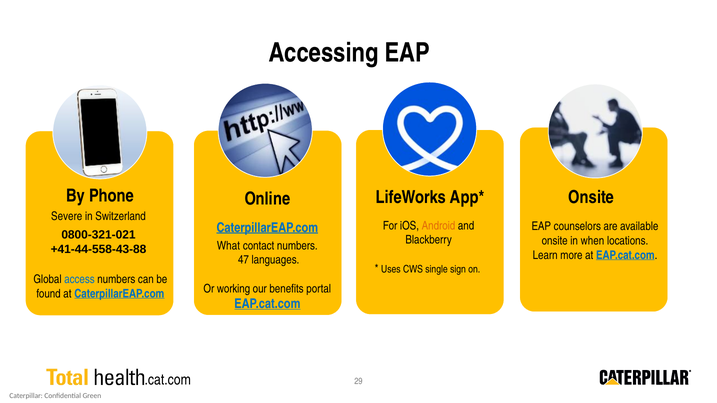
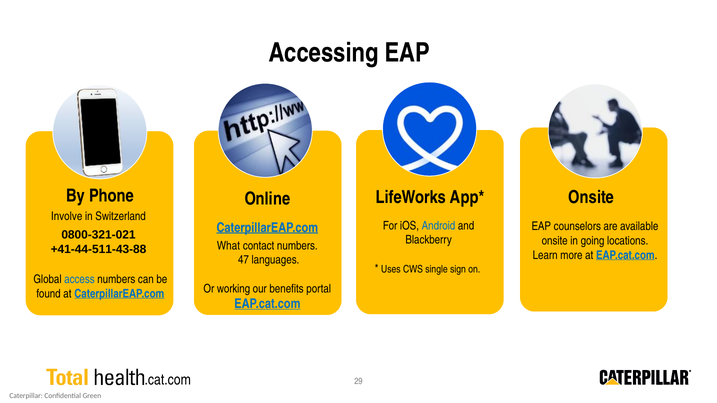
Severe: Severe -> Involve (67, 216)
Android colour: orange -> blue (439, 226)
when: when -> going (593, 241)
+41-44-558-43-88: +41-44-558-43-88 -> +41-44-511-43-88 (99, 249)
